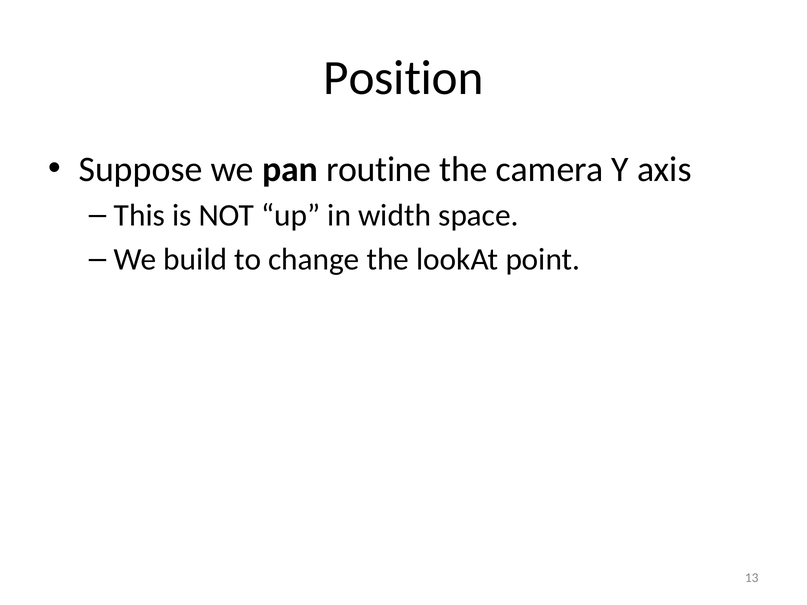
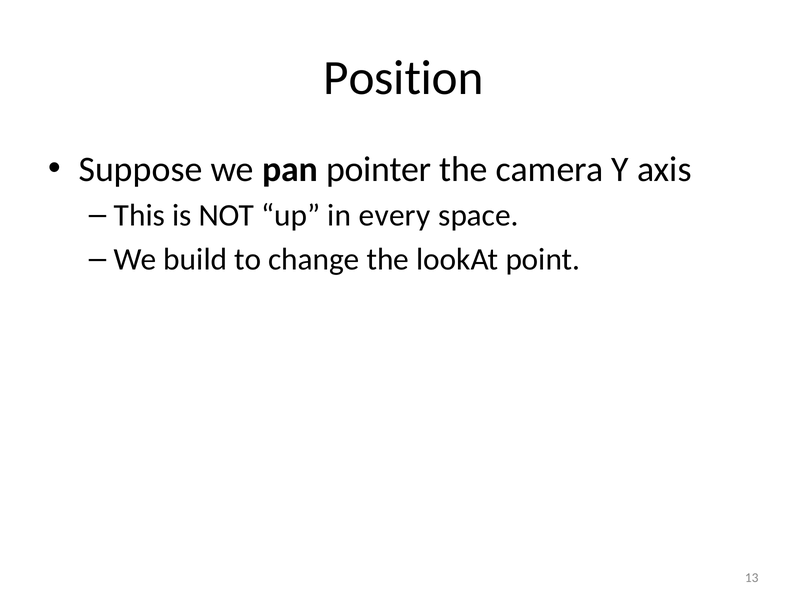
routine: routine -> pointer (379, 169)
width: width -> every (394, 216)
